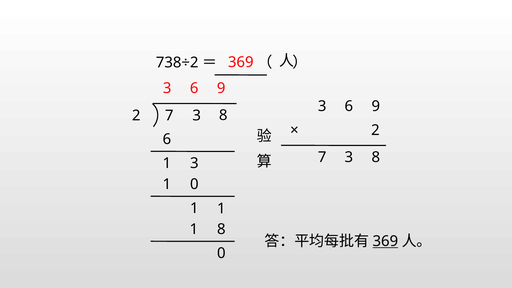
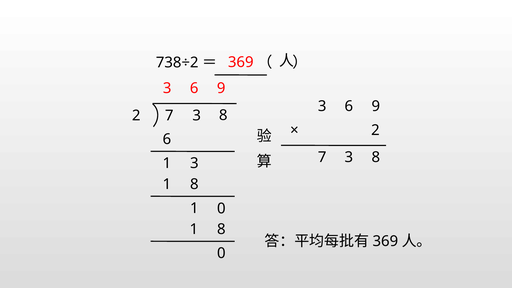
0: 0 -> 8 (194, 184)
1: 1 -> 0 (221, 209)
369 underline: present -> none (385, 241)
